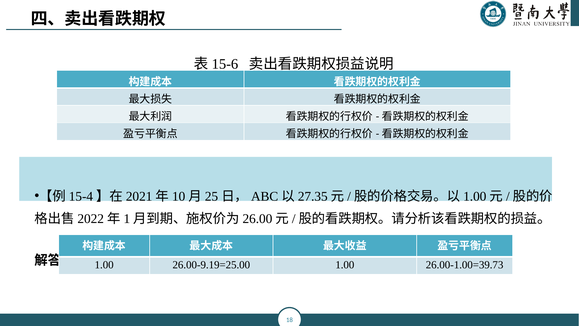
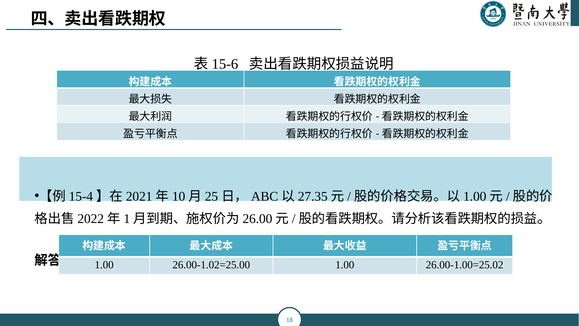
26.00-9.19=25.00: 26.00-9.19=25.00 -> 26.00-1.02=25.00 (211, 265)
26.00-1.00=39.73: 26.00-1.00=39.73 -> 26.00-1.00=25.02 (465, 265)
